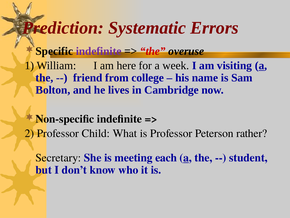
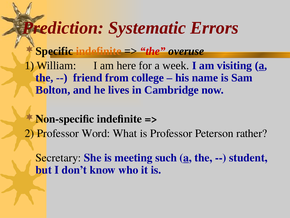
indefinite colour: purple -> orange (99, 51)
Child: Child -> Word (96, 133)
each: each -> such (166, 157)
